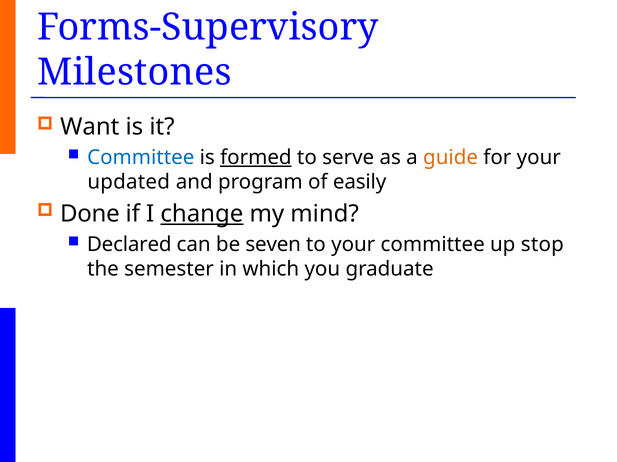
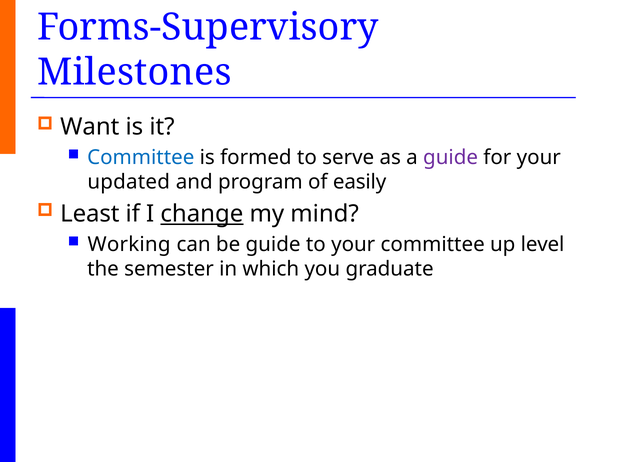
formed underline: present -> none (256, 158)
guide colour: orange -> purple (451, 158)
Done: Done -> Least (90, 214)
Declared: Declared -> Working (129, 245)
be seven: seven -> guide (273, 245)
stop: stop -> level (543, 245)
